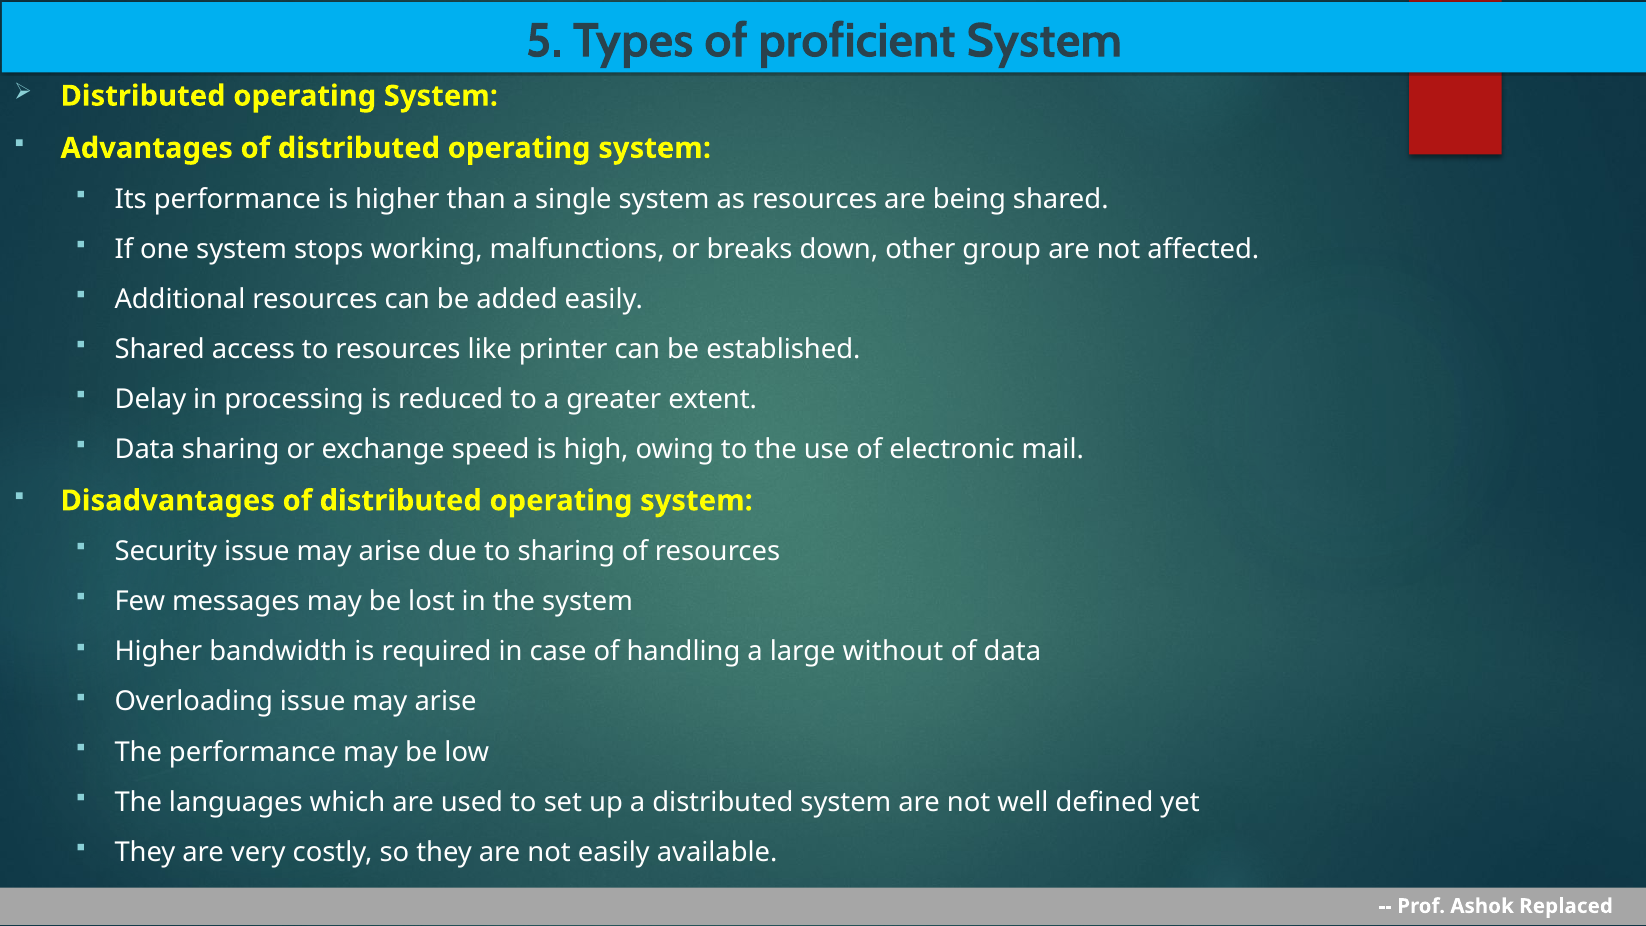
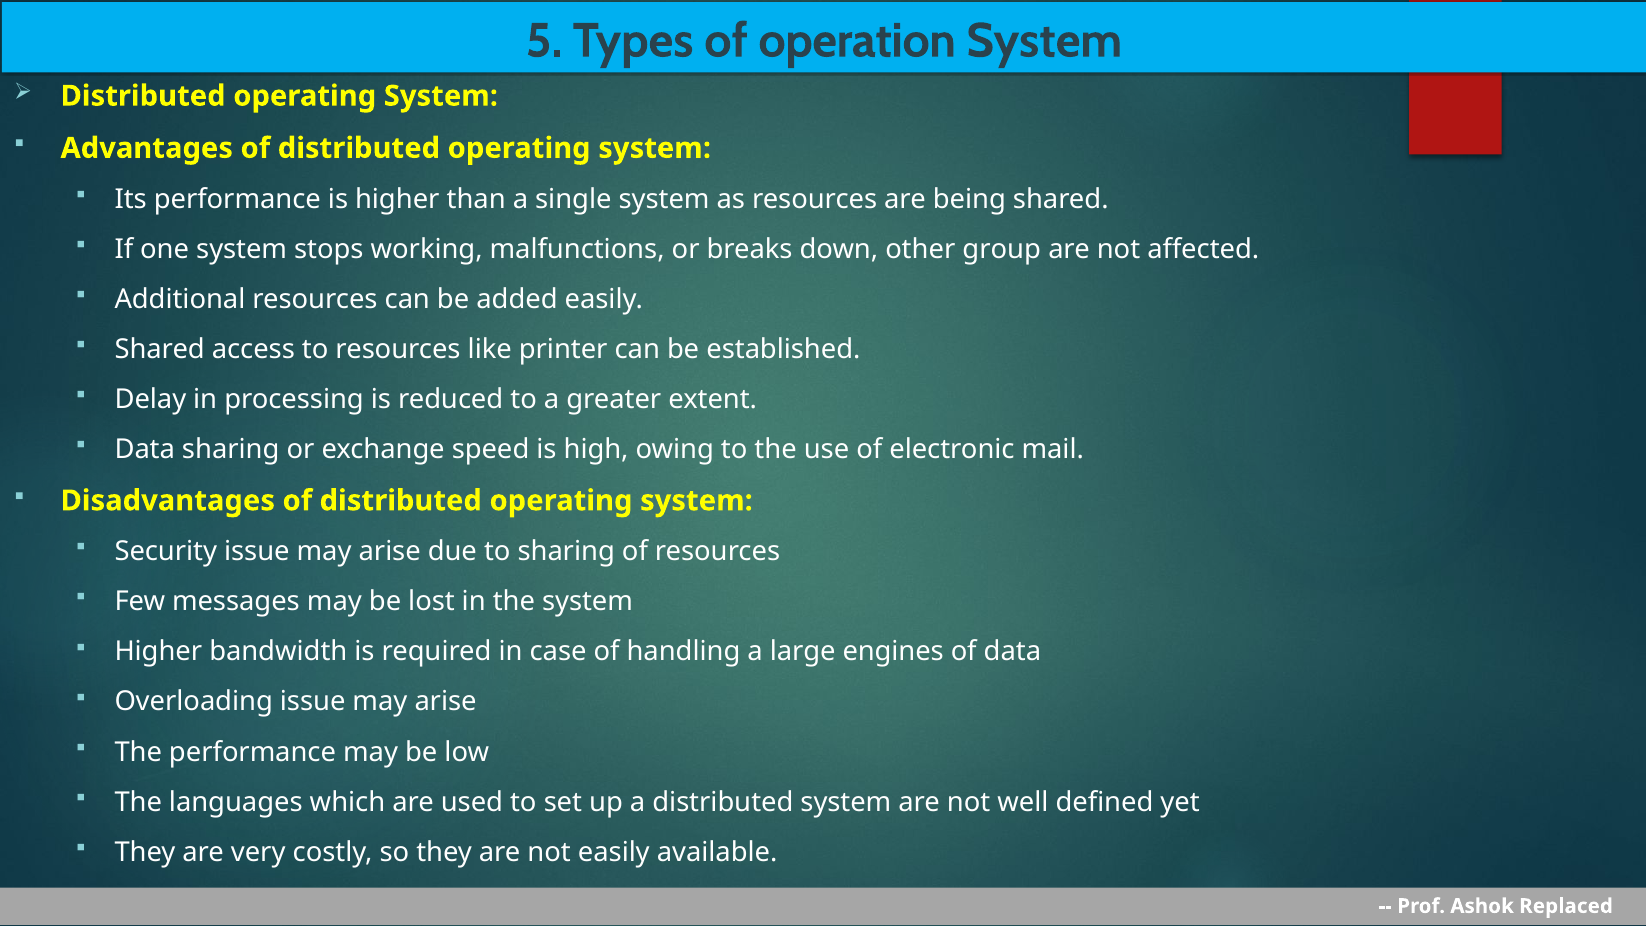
proficient: proficient -> operation (857, 41)
without: without -> engines (893, 652)
